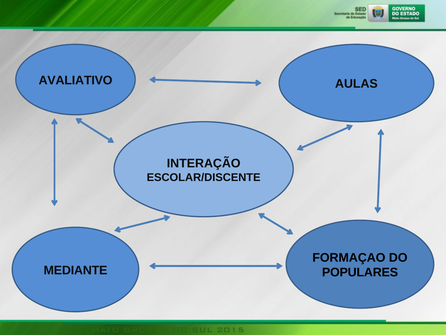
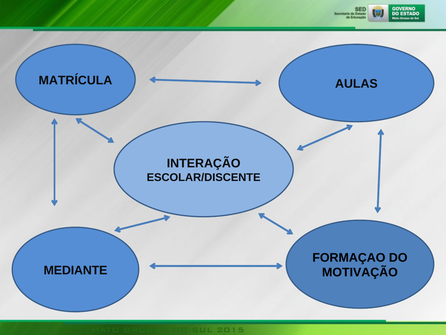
AVALIATIVO: AVALIATIVO -> MATRÍCULA (75, 80)
POPULARES: POPULARES -> MOTIVAÇÃO (360, 272)
